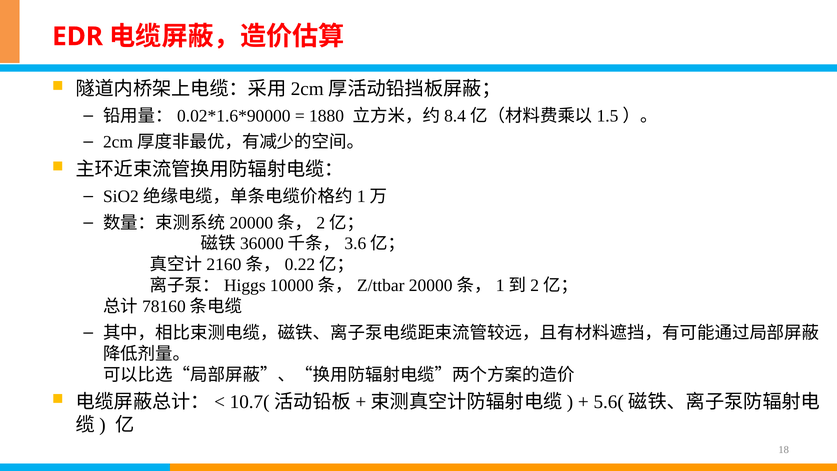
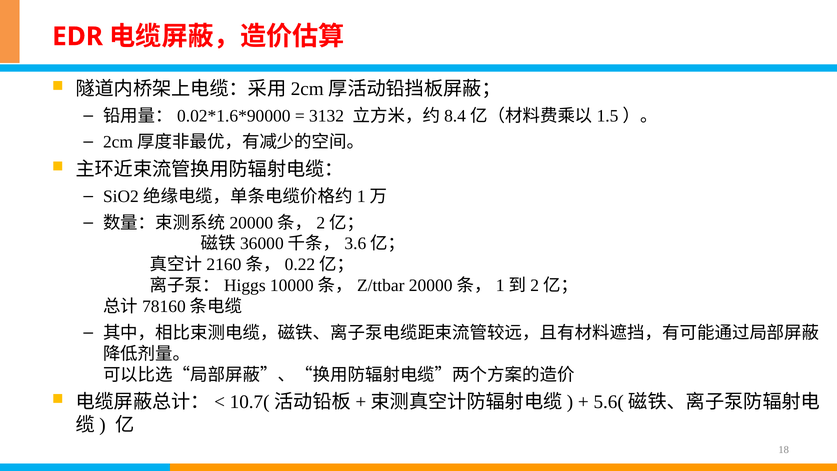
1880: 1880 -> 3132 (327, 116)
